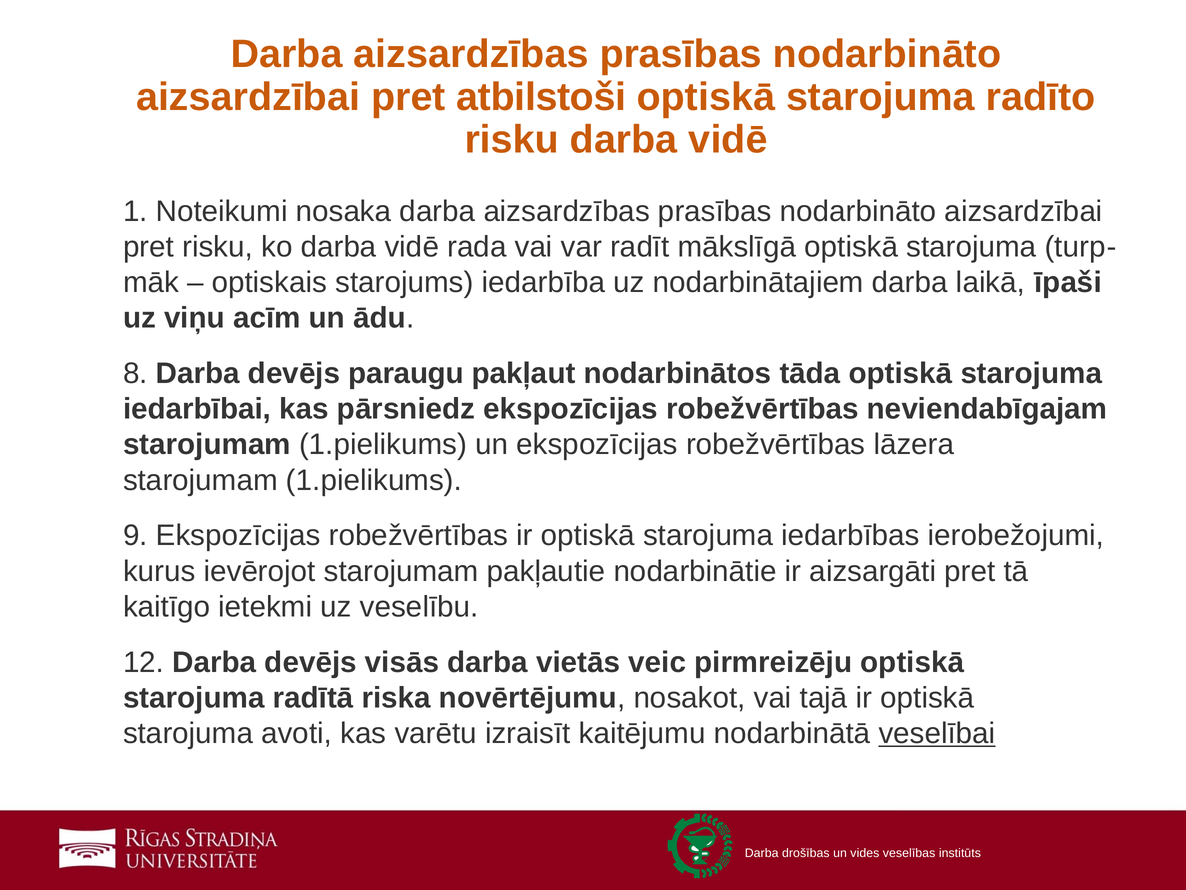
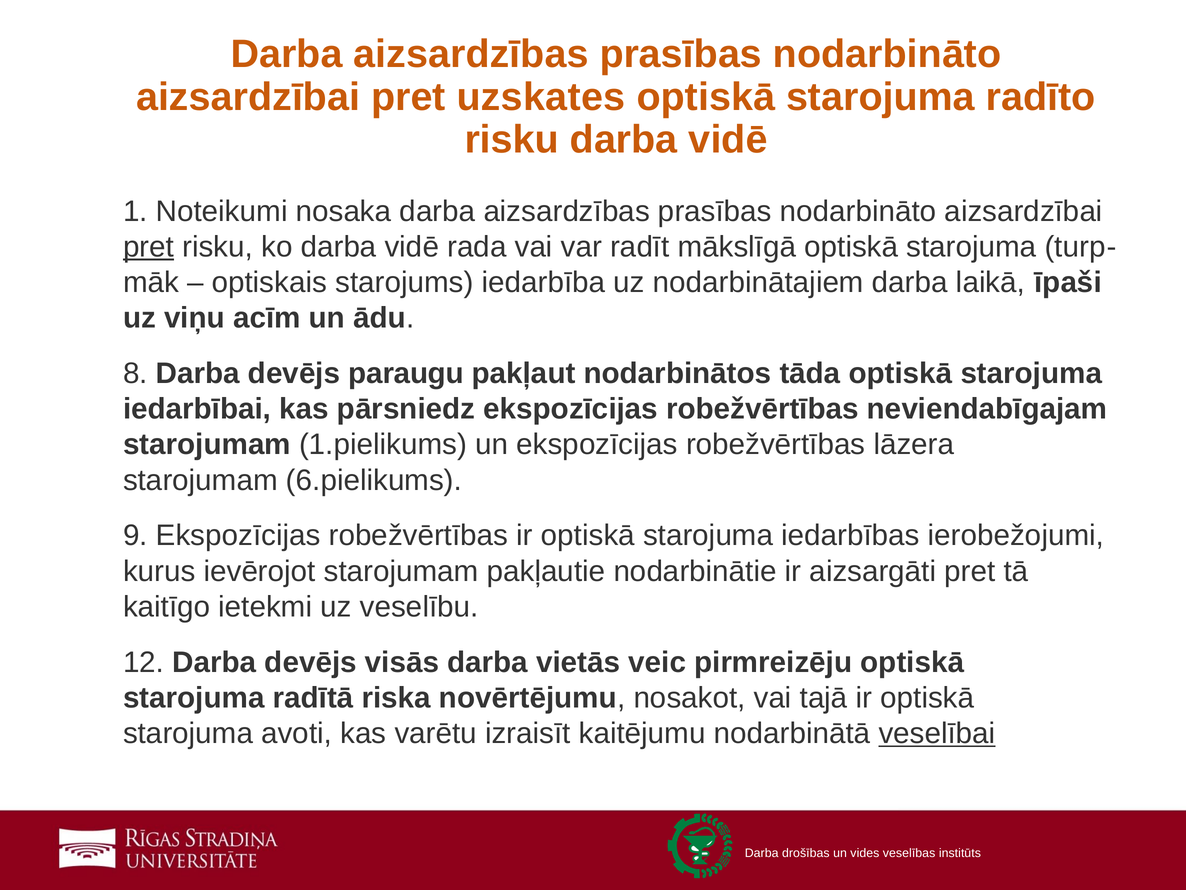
atbilstoši: atbilstoši -> uzskates (541, 97)
pret underline: none -> present (148, 247)
1.pielikums: 1.pielikums -> 6.pielikums (374, 480)
